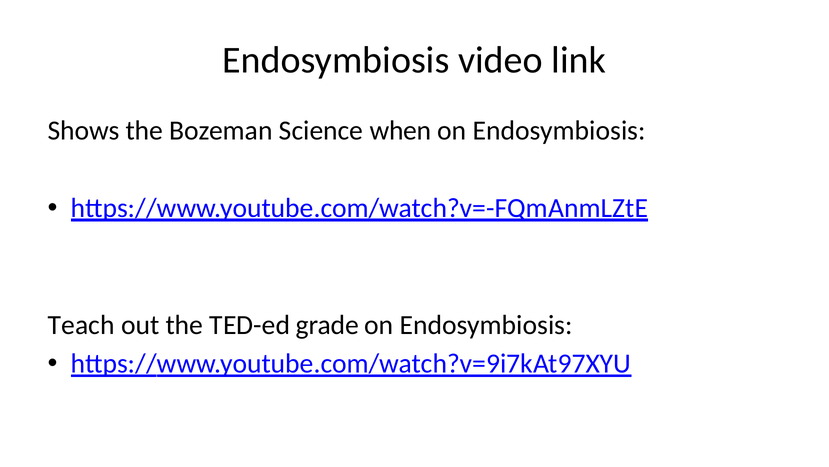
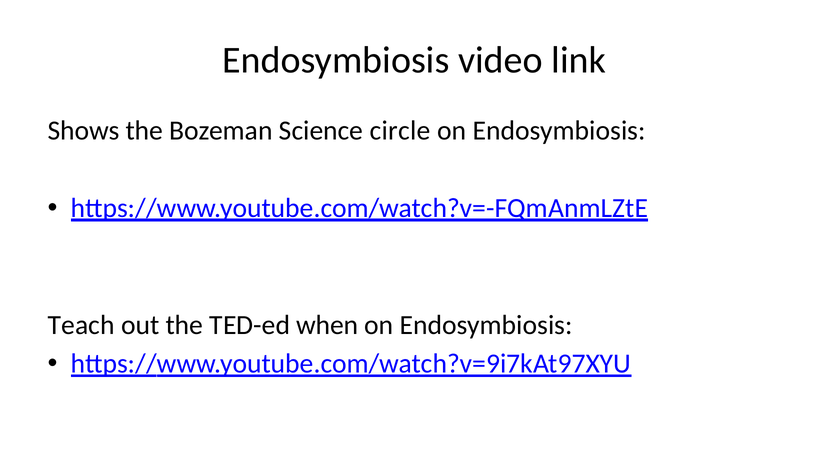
when: when -> circle (400, 130)
grade: grade -> when (327, 325)
